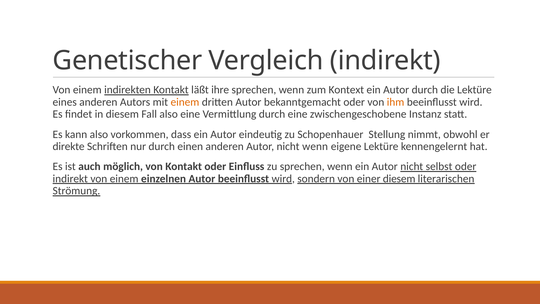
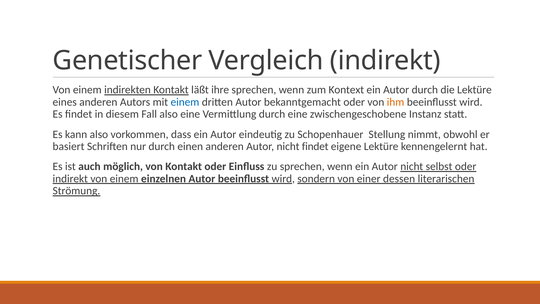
einem colour: orange -> blue (185, 102)
direkte: direkte -> basiert (69, 146)
nicht wenn: wenn -> findet (315, 146)
einer diesem: diesem -> dessen (399, 179)
